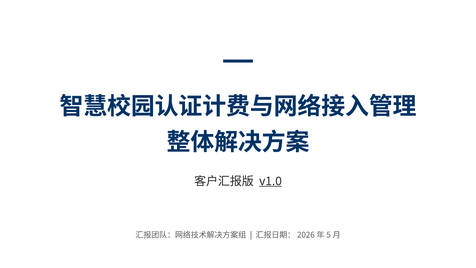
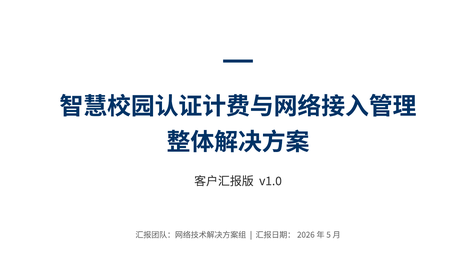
v1.0 underline: present -> none (270, 181)
